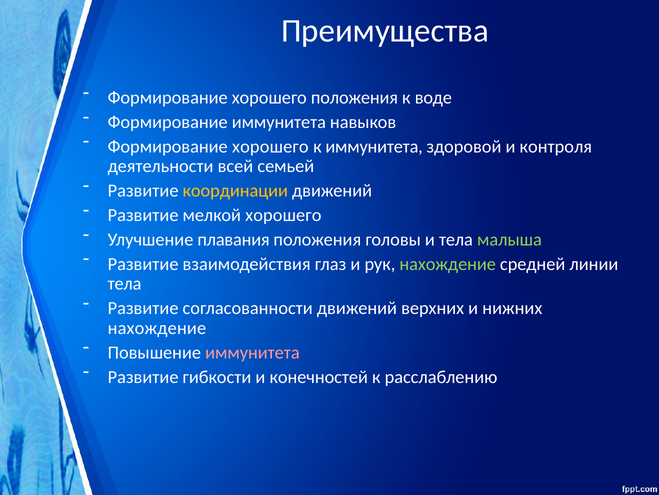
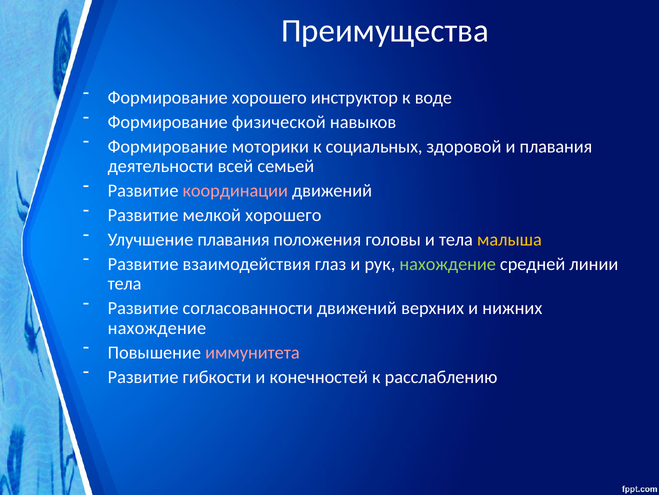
хорошего положения: положения -> инструктор (354, 98)
Формирование иммунитета: иммунитета -> физической (279, 122)
хорошего: хорошего -> моторики (270, 146)
к иммунитета: иммунитета -> социальных (374, 146)
и контроля: контроля -> плавания (556, 146)
координации colour: yellow -> pink (235, 191)
малыша colour: light green -> yellow (509, 239)
